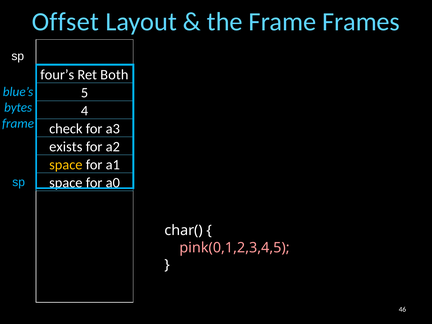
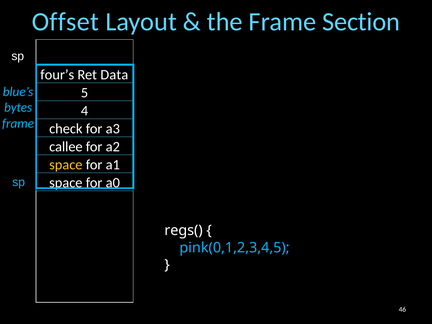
Frames: Frames -> Section (361, 22)
Both: Both -> Data (114, 75)
exists: exists -> callee (66, 147)
char(: char( -> regs( (184, 230)
pink(0,1,2,3,4,5 colour: pink -> light blue (235, 248)
